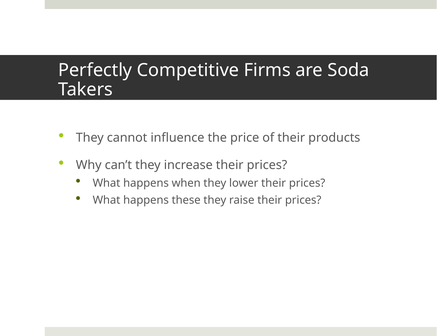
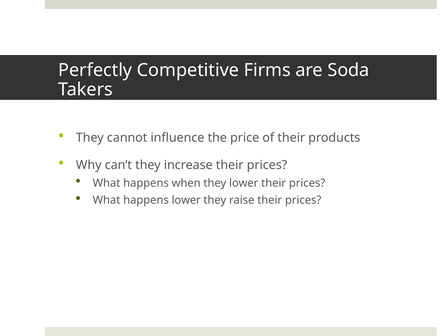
happens these: these -> lower (186, 200)
